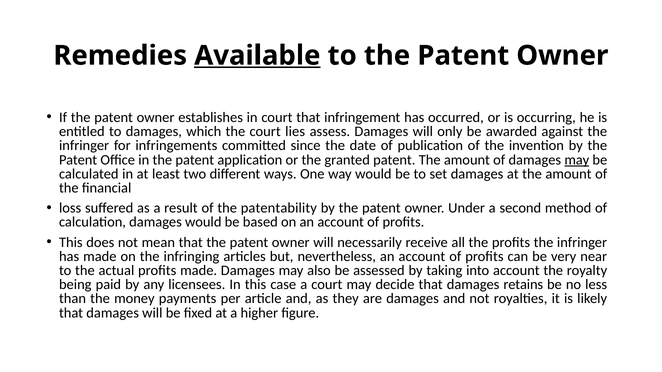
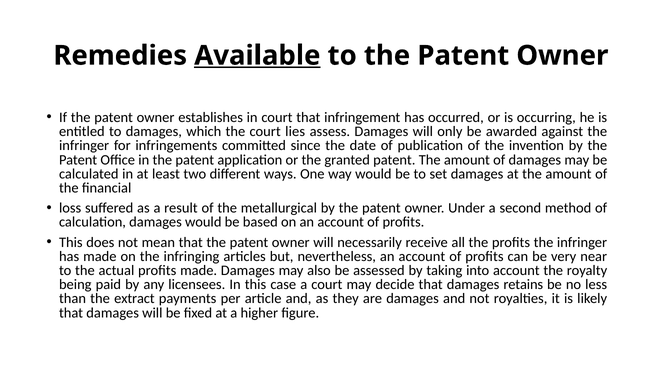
may underline: present -> none (577, 160)
patentability: patentability -> metallurgical (279, 208)
money: money -> extract (134, 299)
